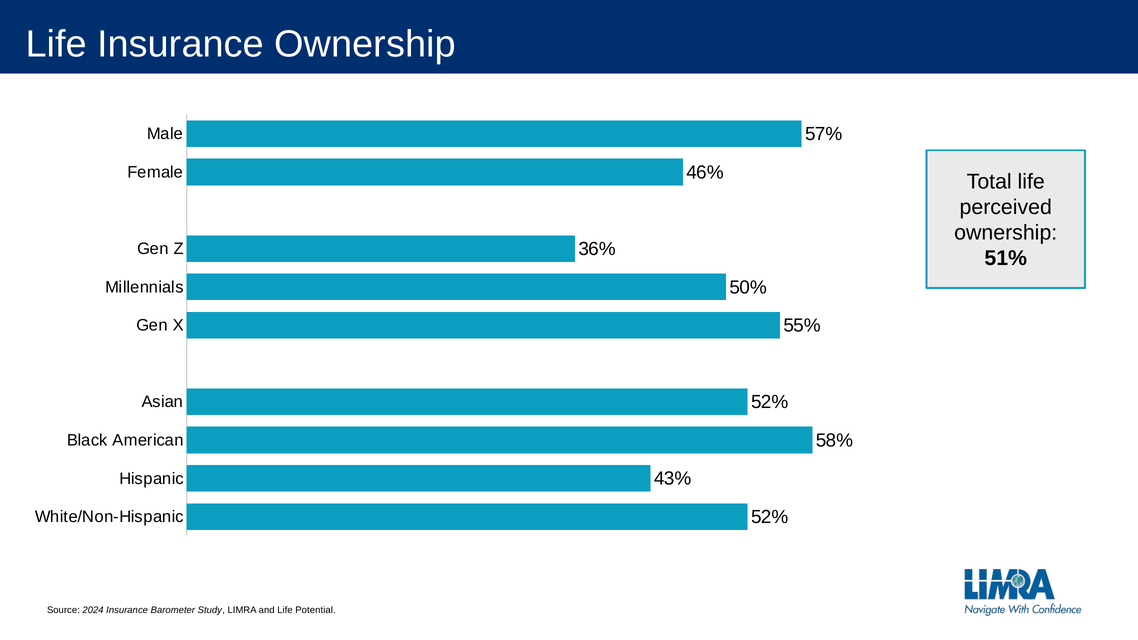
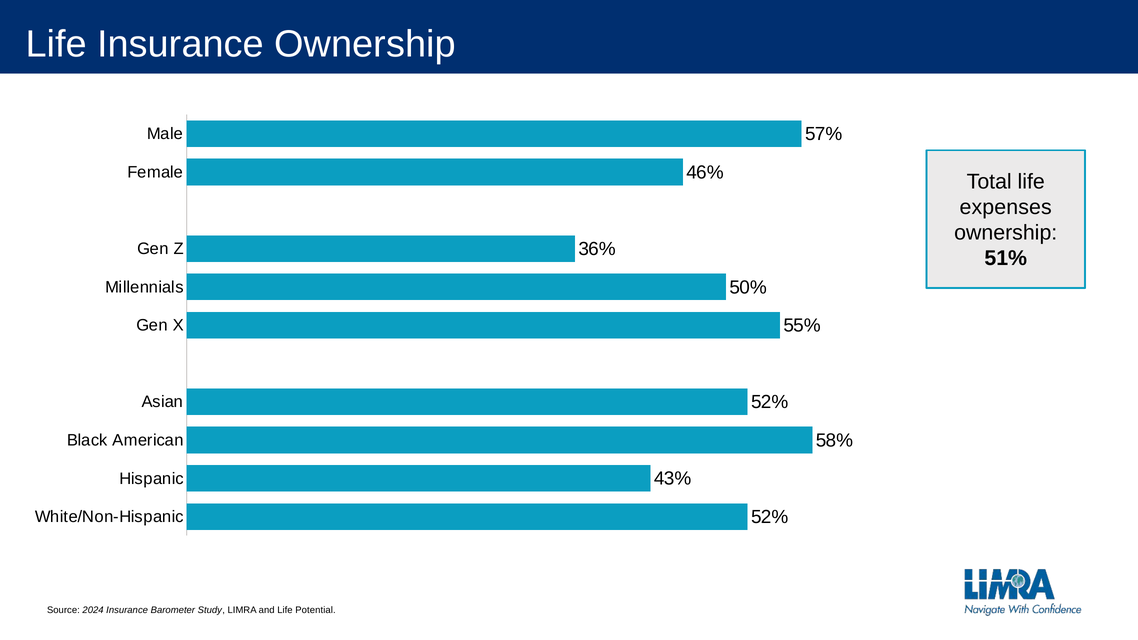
perceived: perceived -> expenses (1006, 207)
